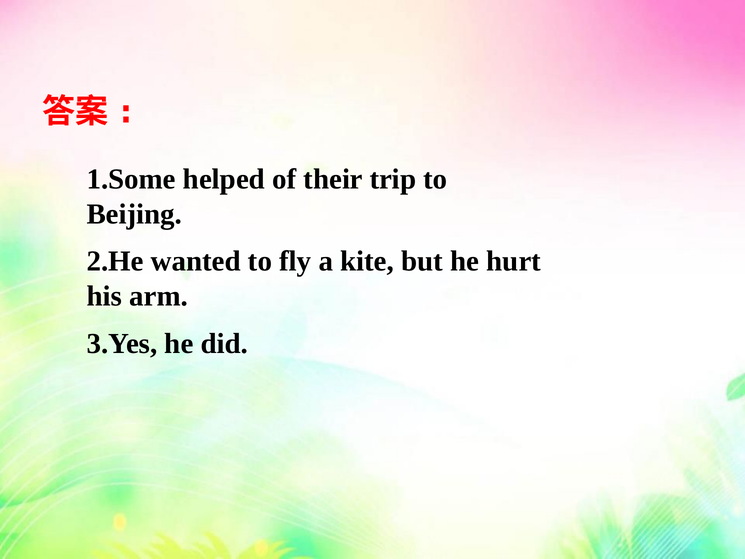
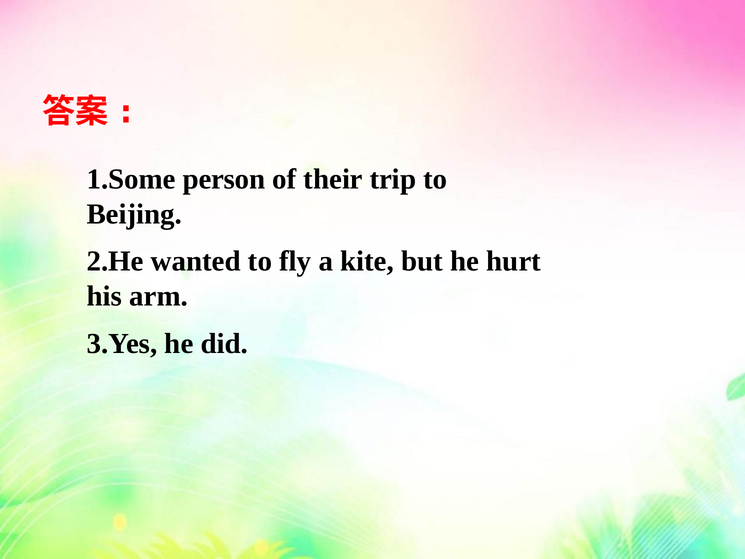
helped: helped -> person (224, 179)
